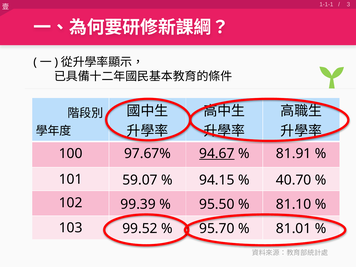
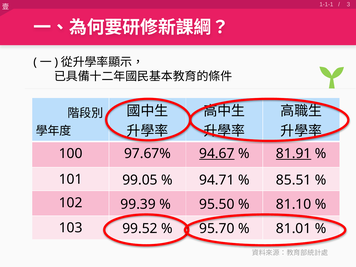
81.91 underline: none -> present (294, 153)
59.07: 59.07 -> 99.05 (140, 180)
94.15: 94.15 -> 94.71 (217, 180)
40.70: 40.70 -> 85.51 (294, 180)
